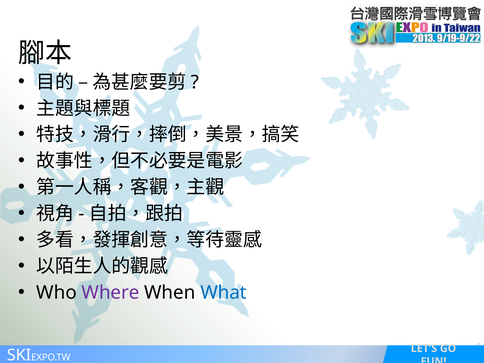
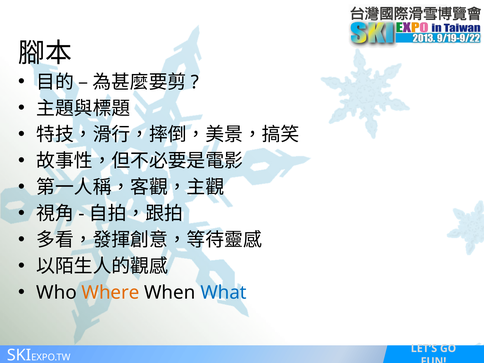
Where colour: purple -> orange (110, 293)
